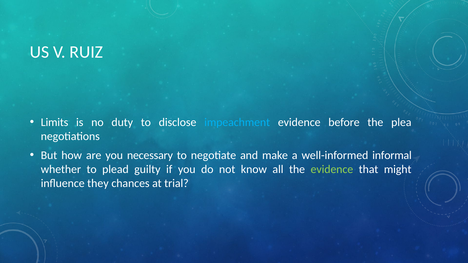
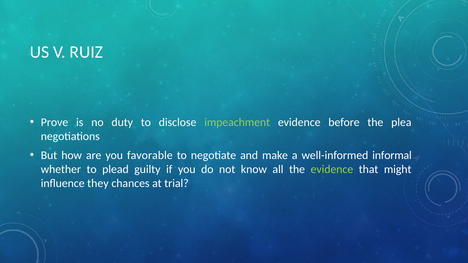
Limits: Limits -> Prove (54, 123)
impeachment colour: light blue -> light green (237, 123)
necessary: necessary -> favorable (150, 156)
